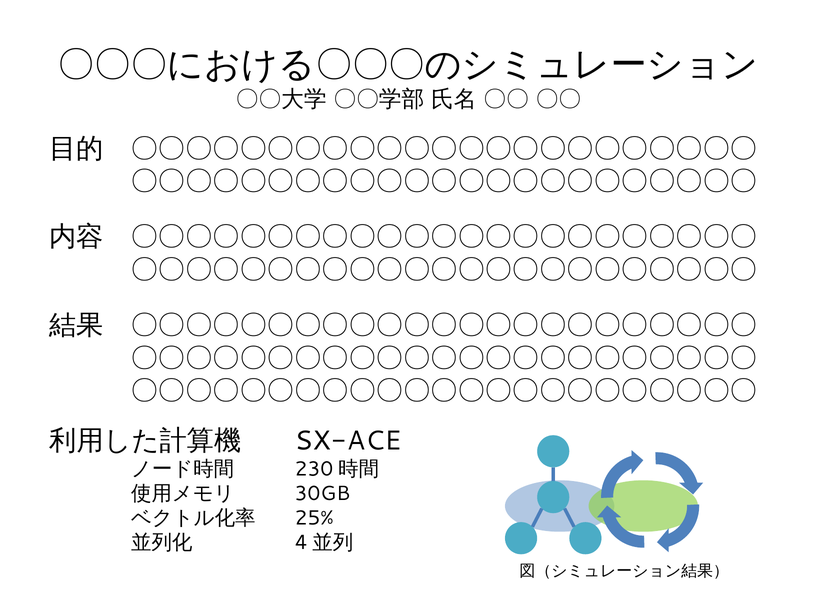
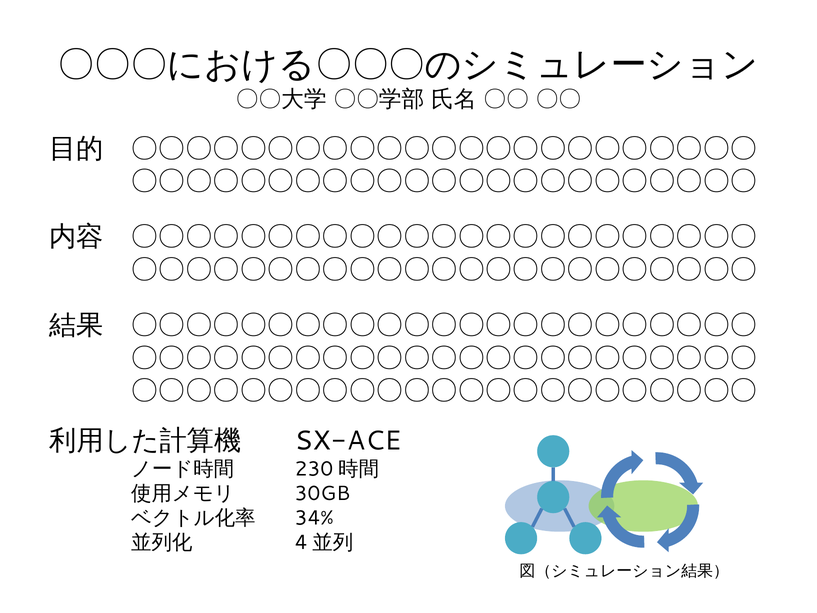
25%: 25% -> 34% (314, 518)
